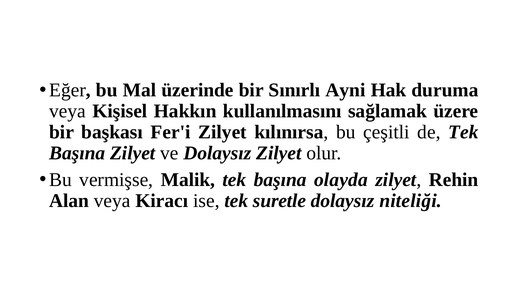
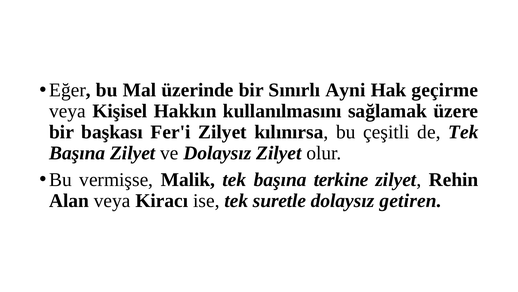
duruma: duruma -> geçirme (445, 90)
olayda: olayda -> terkine (341, 179)
niteliği: niteliği -> getiren (411, 200)
